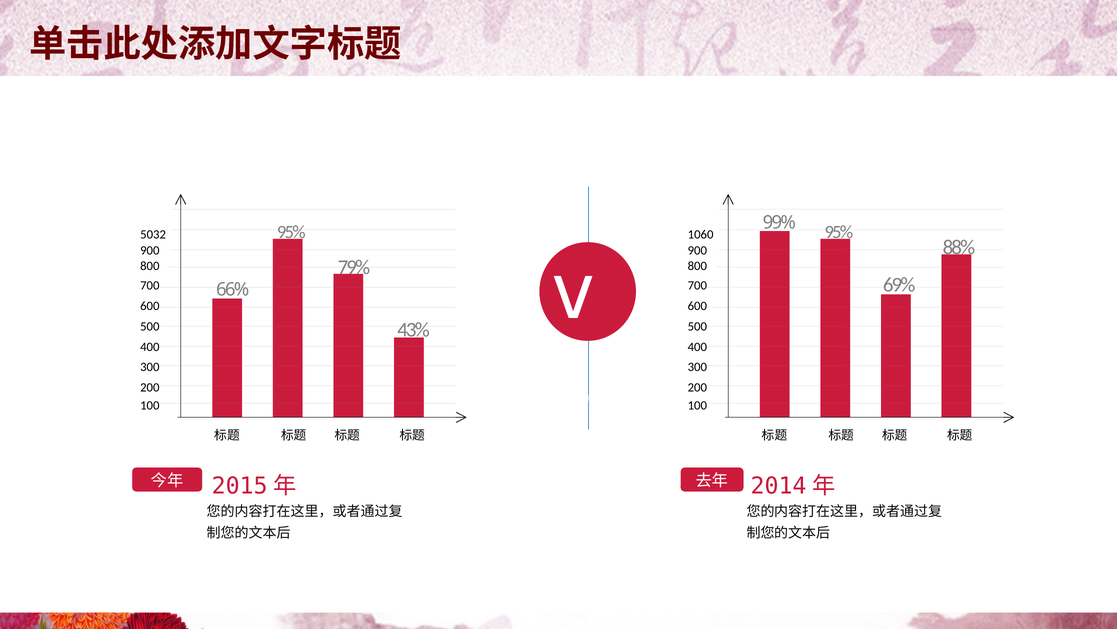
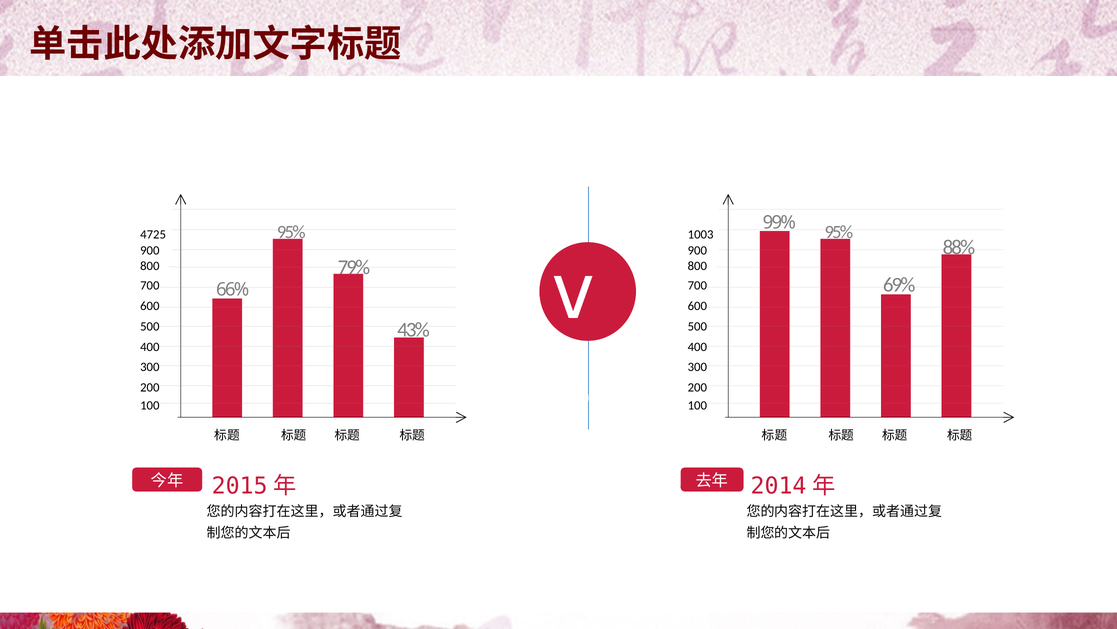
5032: 5032 -> 4725 (153, 234)
1060: 1060 -> 1003 (701, 234)
